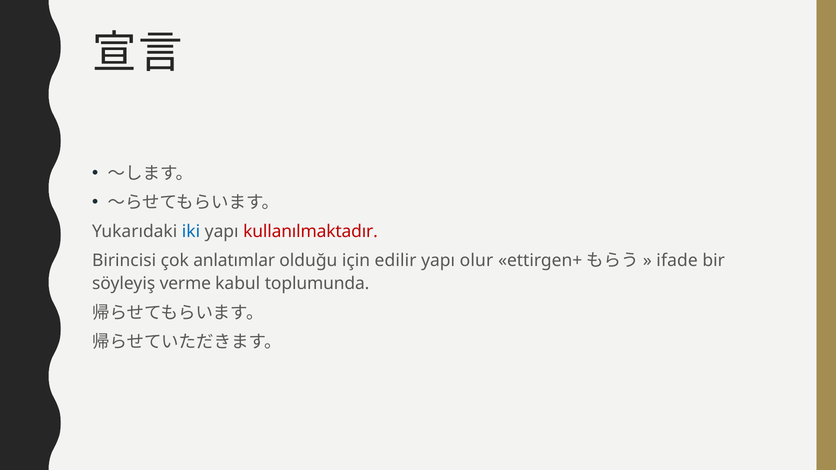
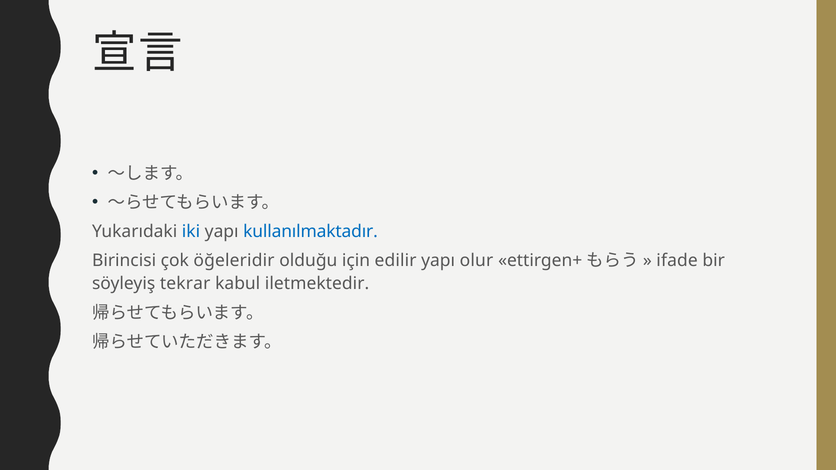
kullanılmaktadır colour: red -> blue (311, 232)
anlatımlar: anlatımlar -> öğeleridir (234, 261)
verme: verme -> tekrar (185, 284)
toplumunda: toplumunda -> iletmektedir (317, 284)
